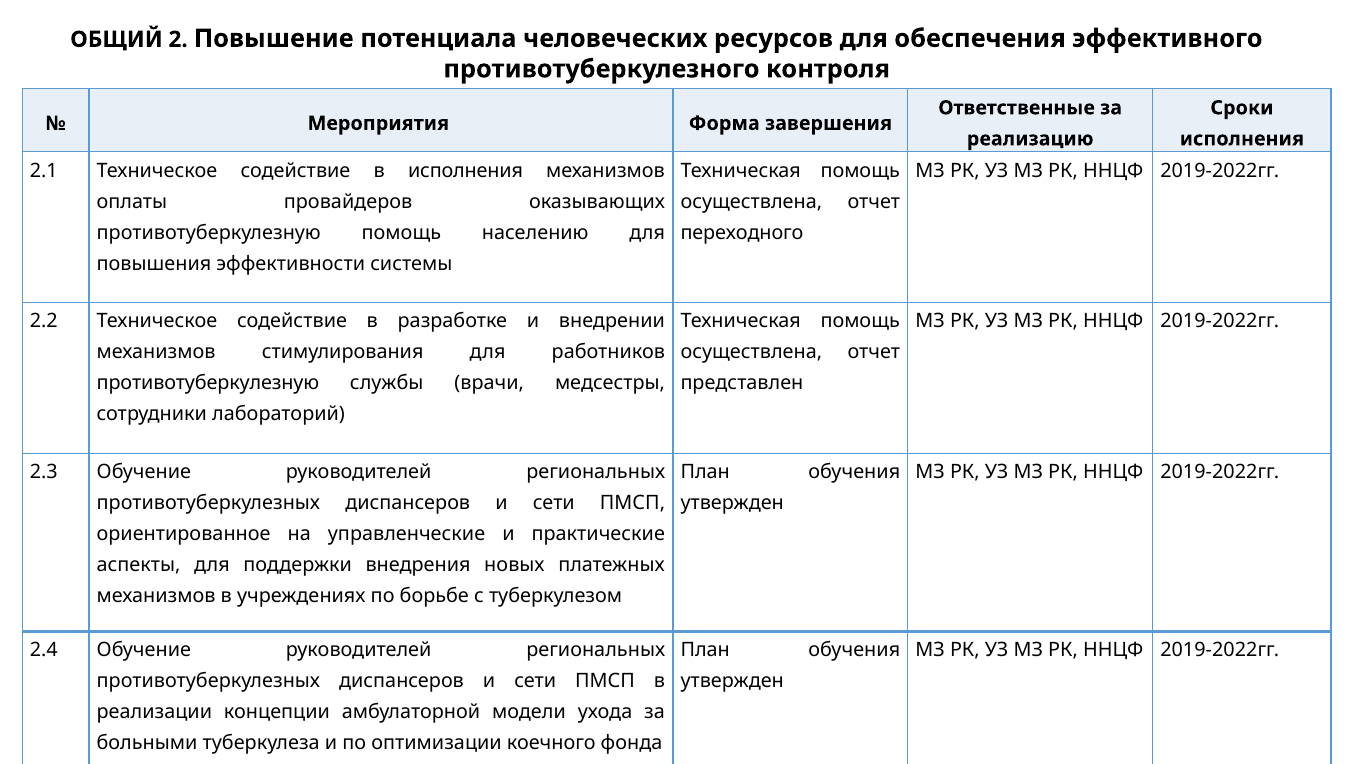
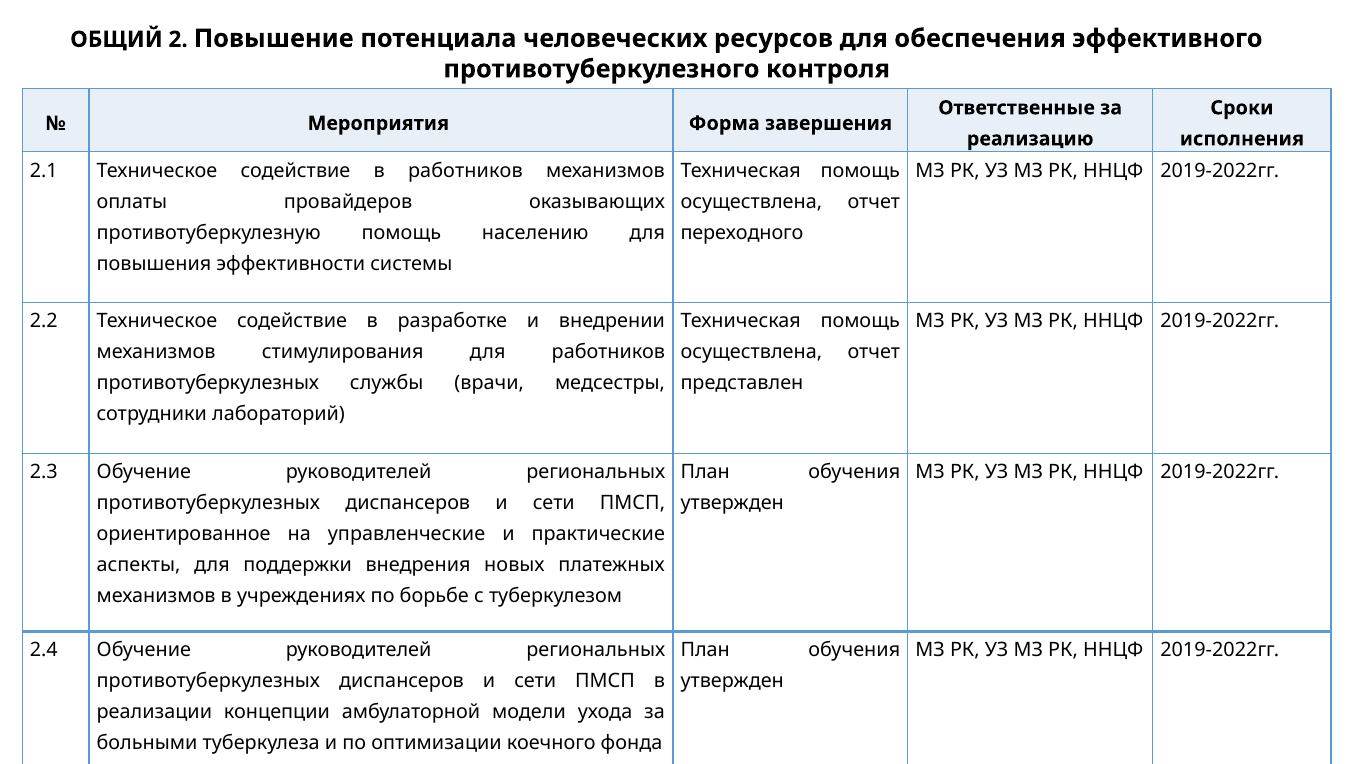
в исполнения: исполнения -> работников (465, 171)
противотуберкулезную: противотуберкулезную -> противотуберкулезных (208, 383)
